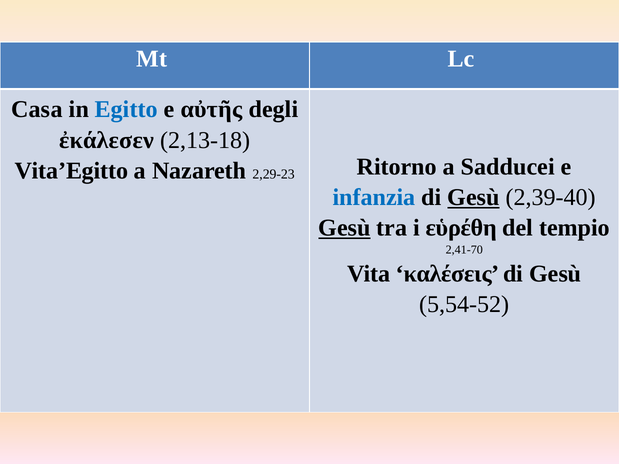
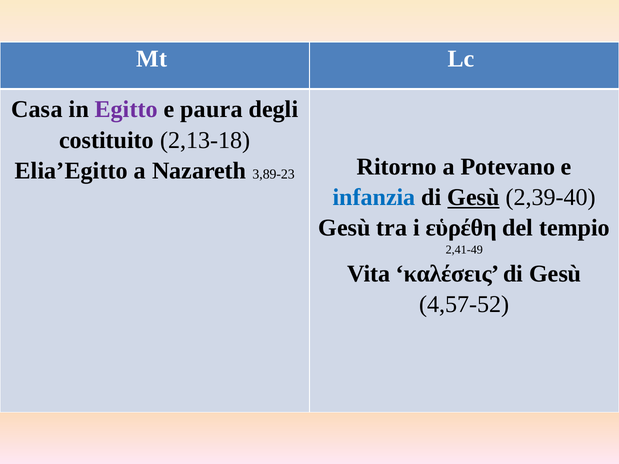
Egitto colour: blue -> purple (126, 110)
αὐτῆς: αὐτῆς -> paura (211, 110)
ἐκάλεσεν: ἐκάλεσεν -> costituito (107, 140)
Vita’Egitto: Vita’Egitto -> Elia’Egitto (71, 171)
2,29-23: 2,29-23 -> 3,89-23 (274, 174)
Sadducei: Sadducei -> Potevano (508, 167)
Gesù underline: present -> none (344, 228)
2,41-70: 2,41-70 -> 2,41-49 (464, 250)
5,54-52: 5,54-52 -> 4,57-52 (464, 305)
